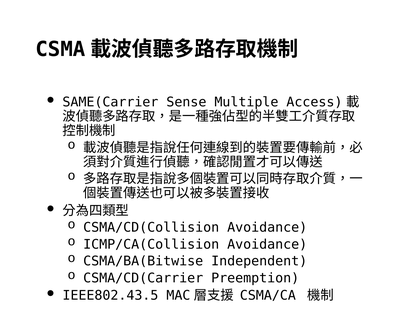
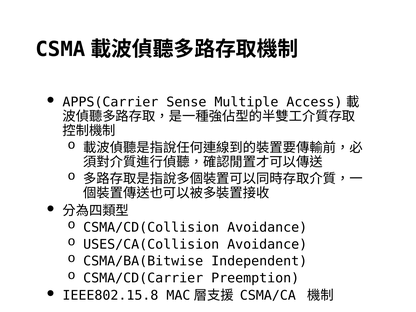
SAME(Carrier: SAME(Carrier -> APPS(Carrier (110, 102)
ICMP/CA(Collision: ICMP/CA(Collision -> USES/CA(Collision (151, 244)
IEEE802.43.5: IEEE802.43.5 -> IEEE802.15.8 (110, 296)
